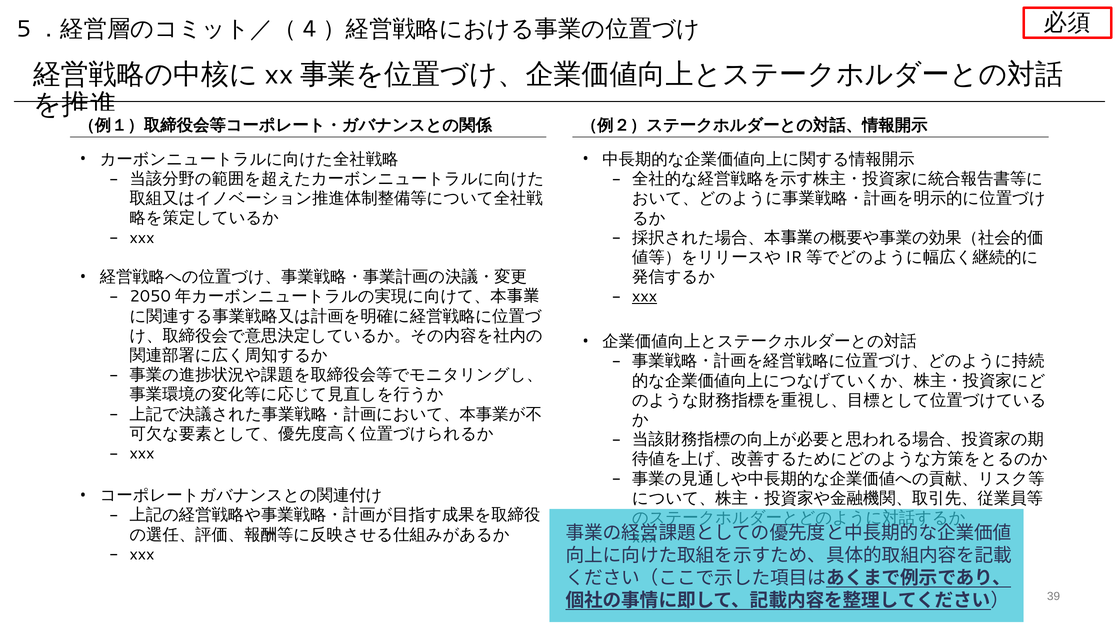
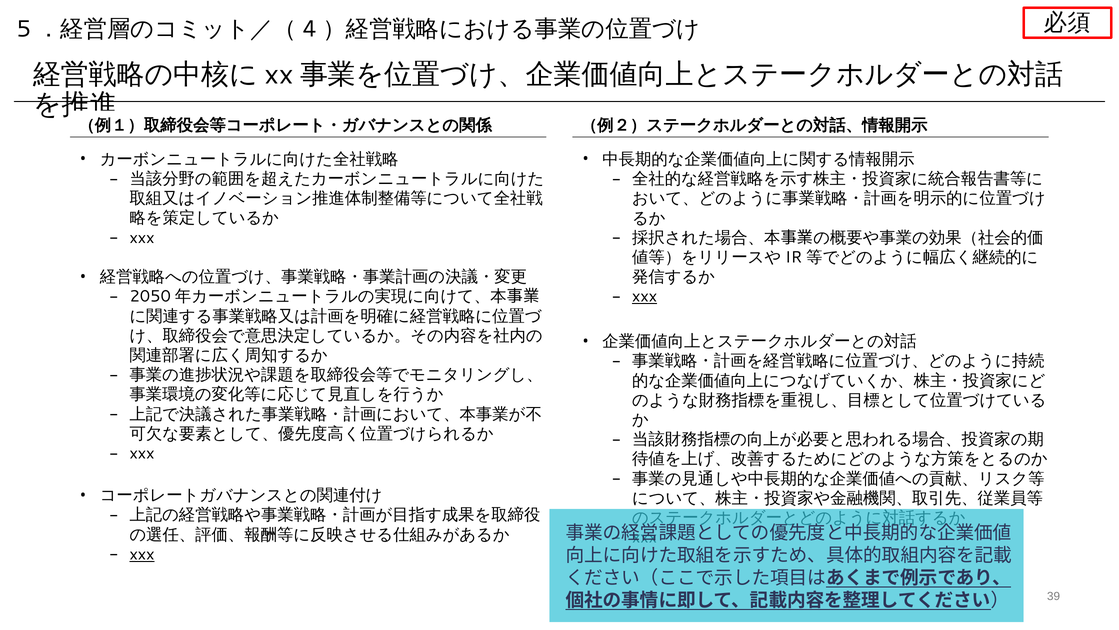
xxx underline: none -> present (142, 554)
